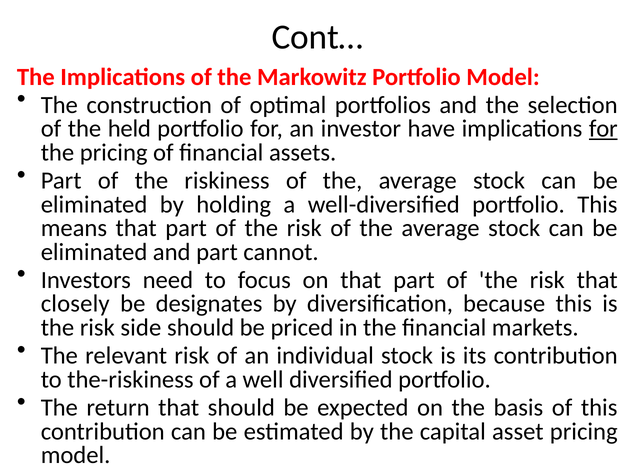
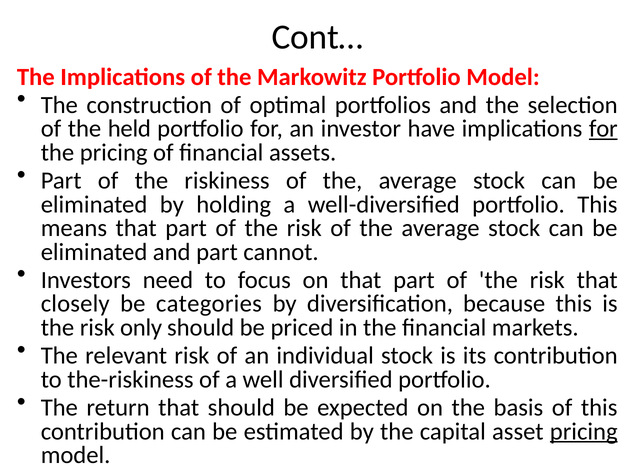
designates: designates -> categories (209, 304)
side: side -> only (141, 328)
pricing underline: none -> present (584, 432)
